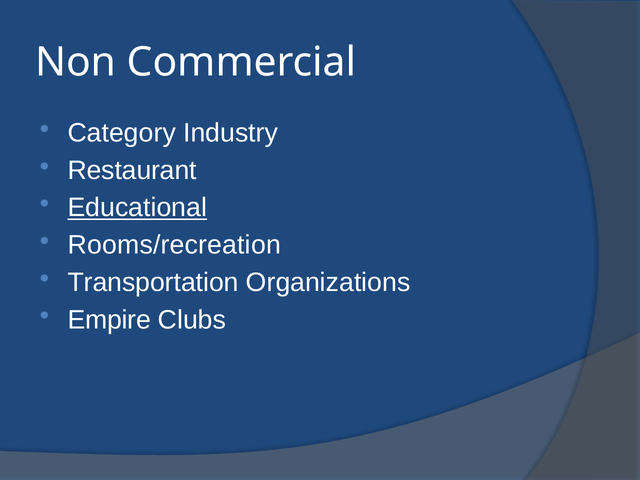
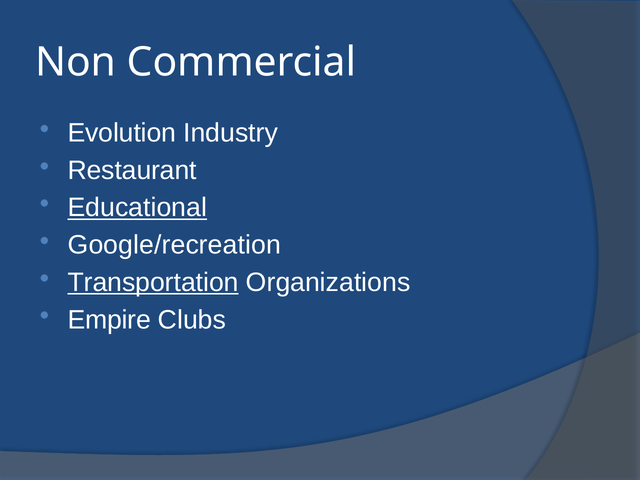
Category: Category -> Evolution (122, 133)
Rooms/recreation: Rooms/recreation -> Google/recreation (174, 245)
Transportation underline: none -> present (153, 282)
